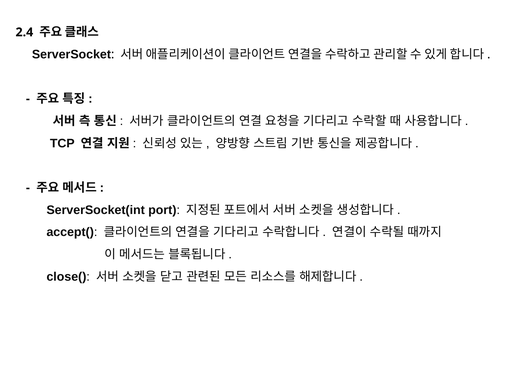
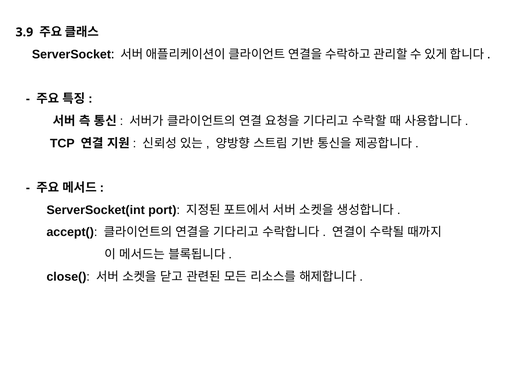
2.4: 2.4 -> 3.9 (24, 32)
